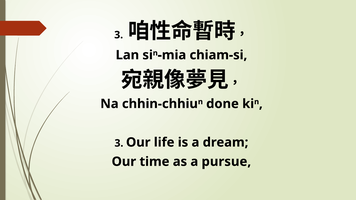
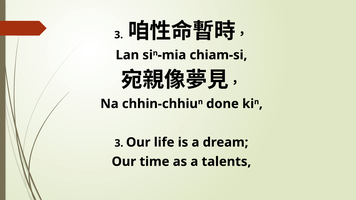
pursue: pursue -> talents (226, 162)
